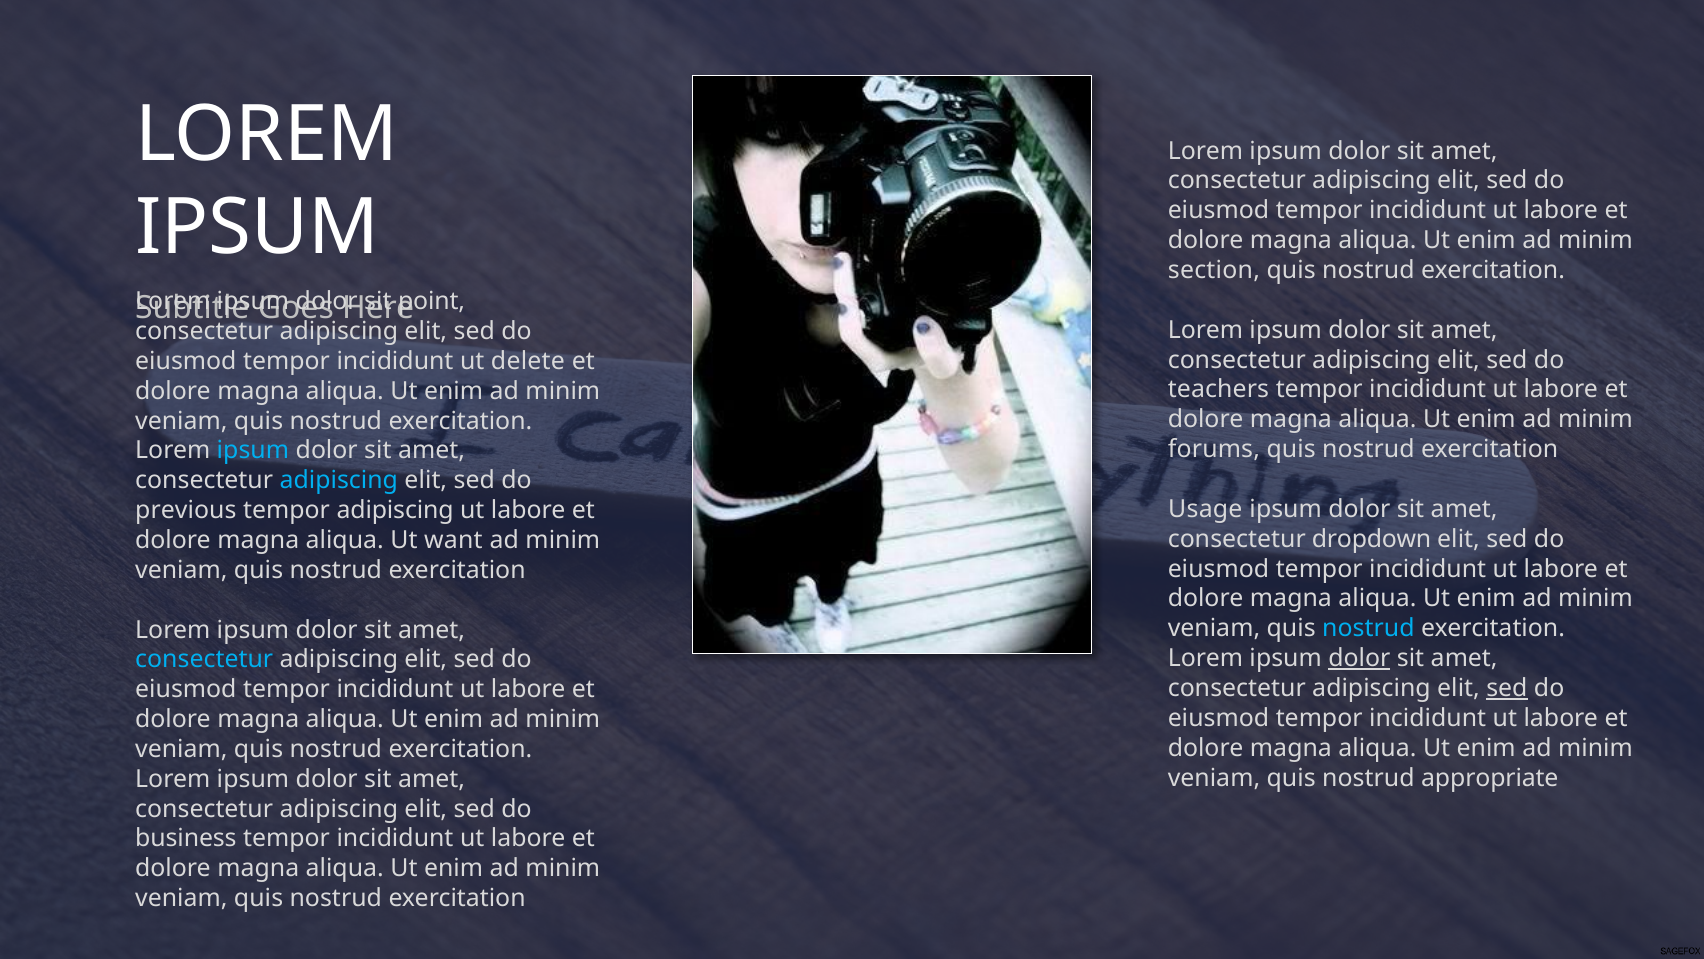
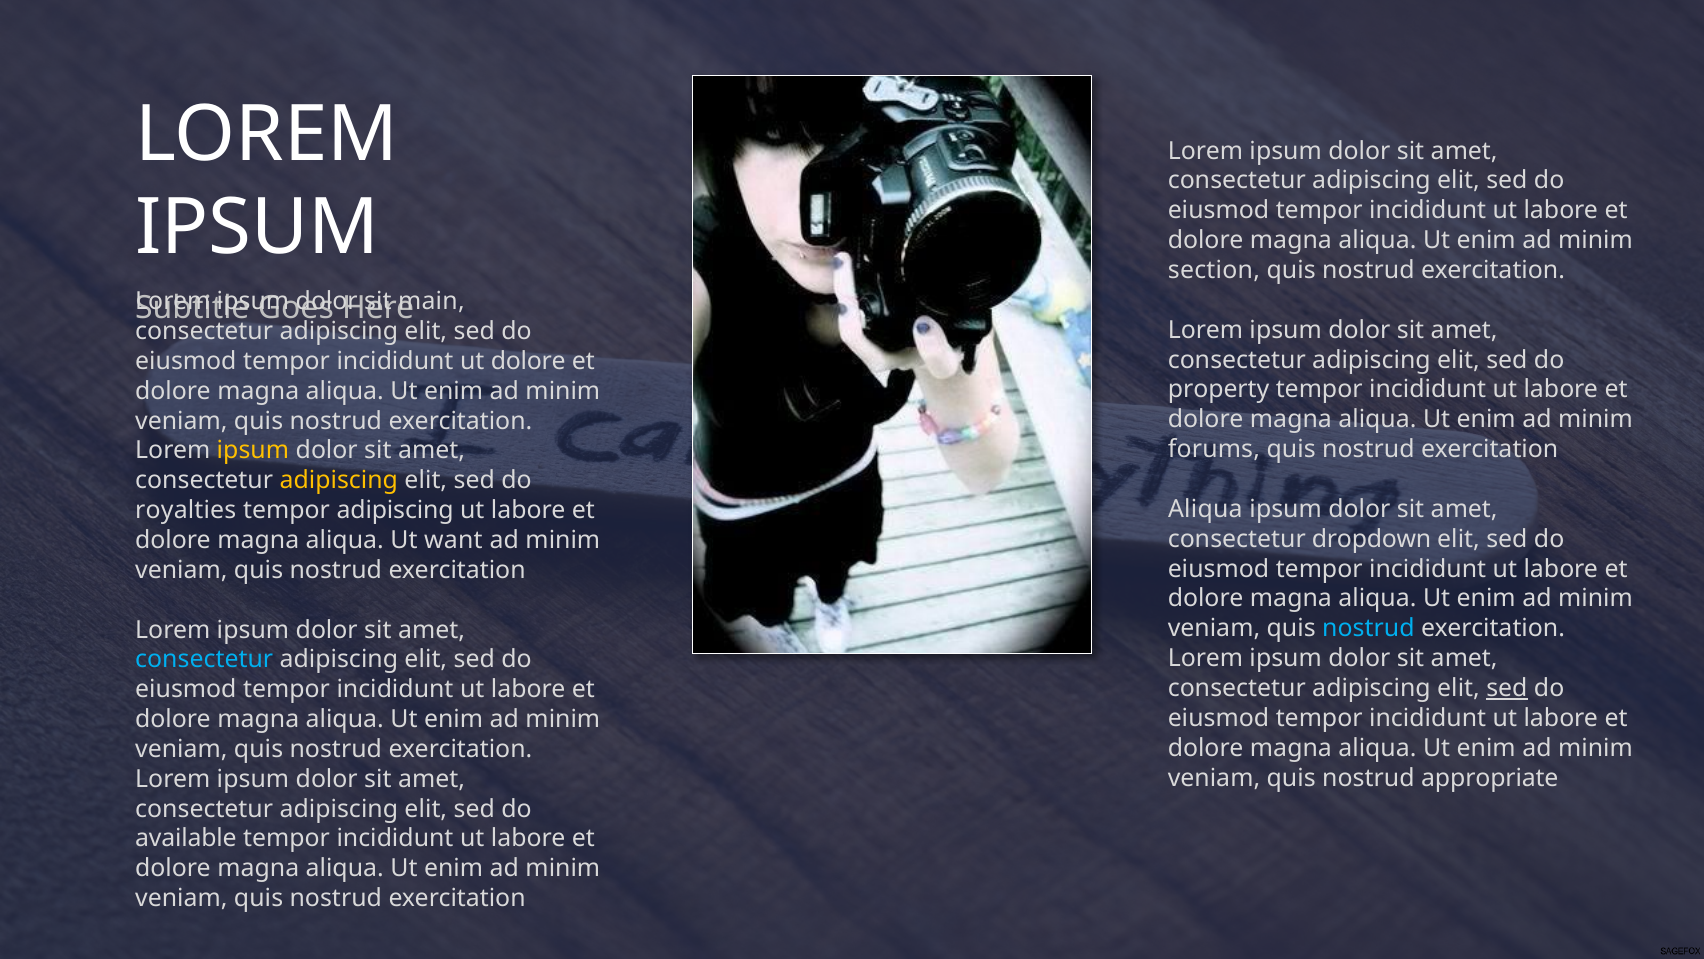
point: point -> main (431, 301)
ut delete: delete -> dolore (528, 361)
teachers: teachers -> property (1219, 390)
ipsum colour: light blue -> yellow (253, 450)
adipiscing colour: light blue -> yellow (339, 480)
Usage: Usage -> Aliqua (1205, 509)
previous: previous -> royalties (186, 510)
dolor underline: present -> none (1359, 658)
business: business -> available (186, 838)
